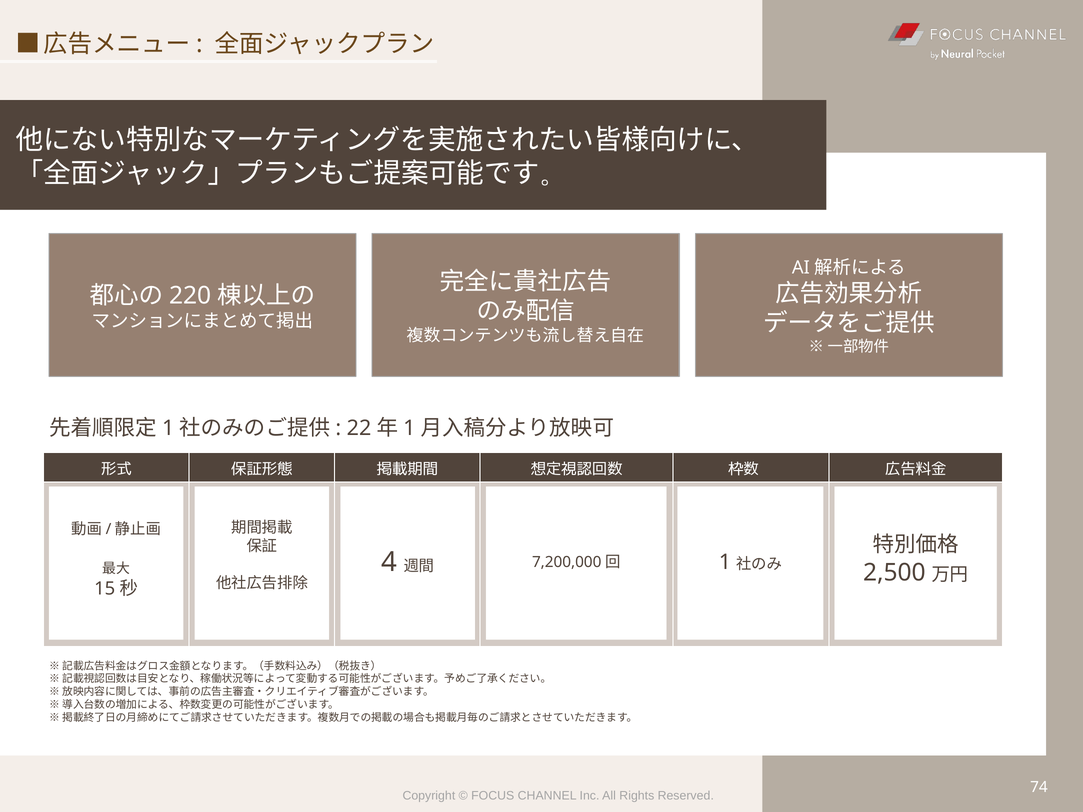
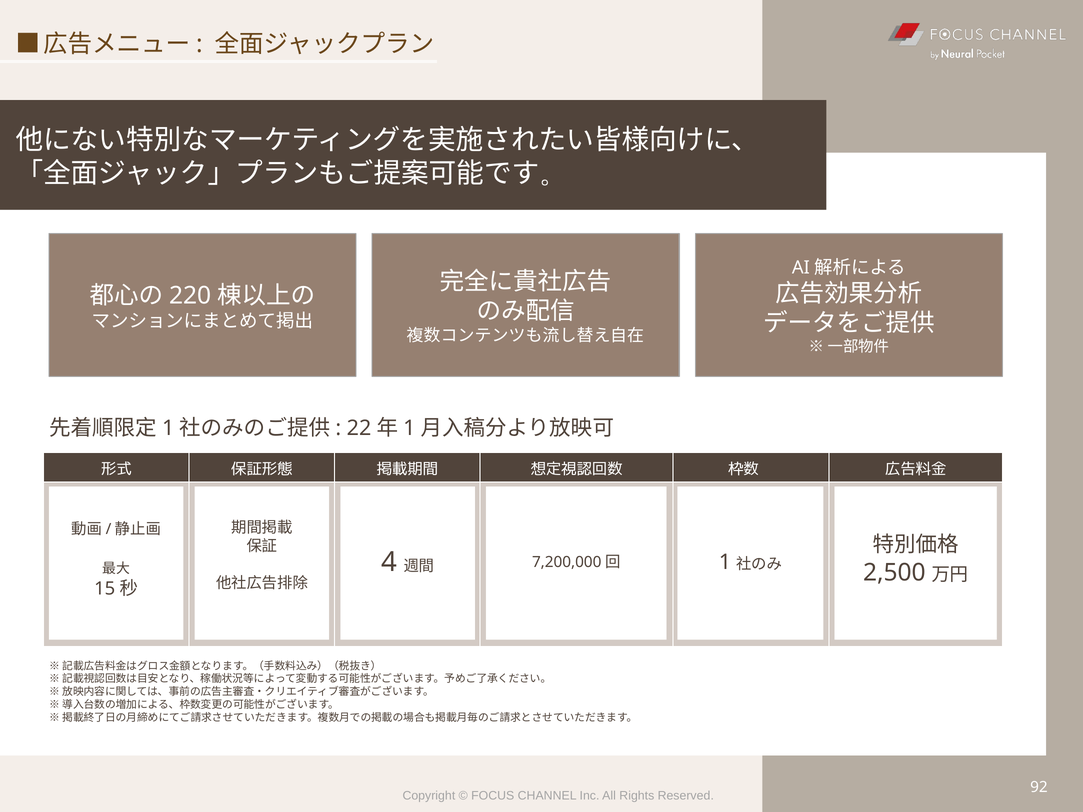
74: 74 -> 92 (1039, 788)
